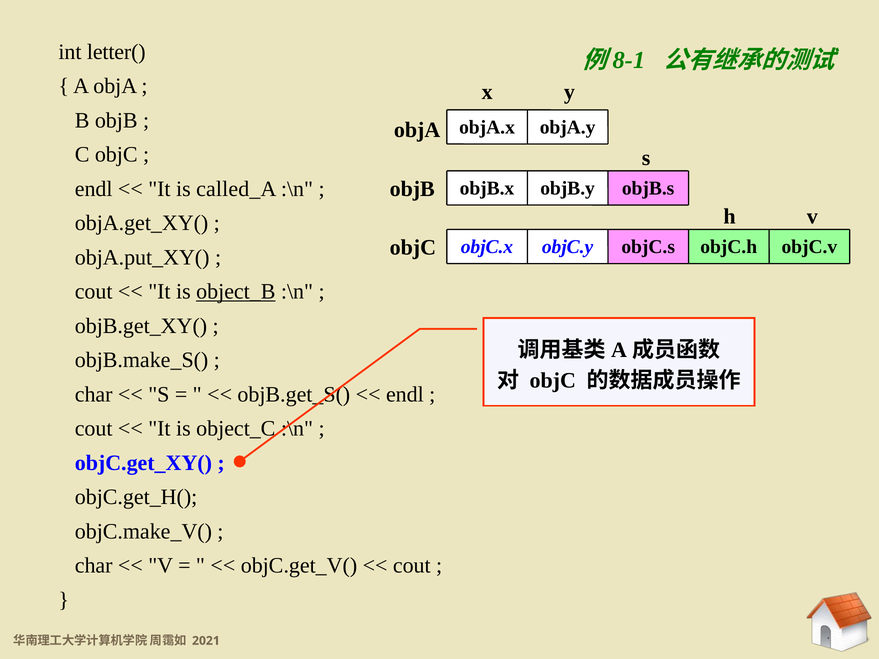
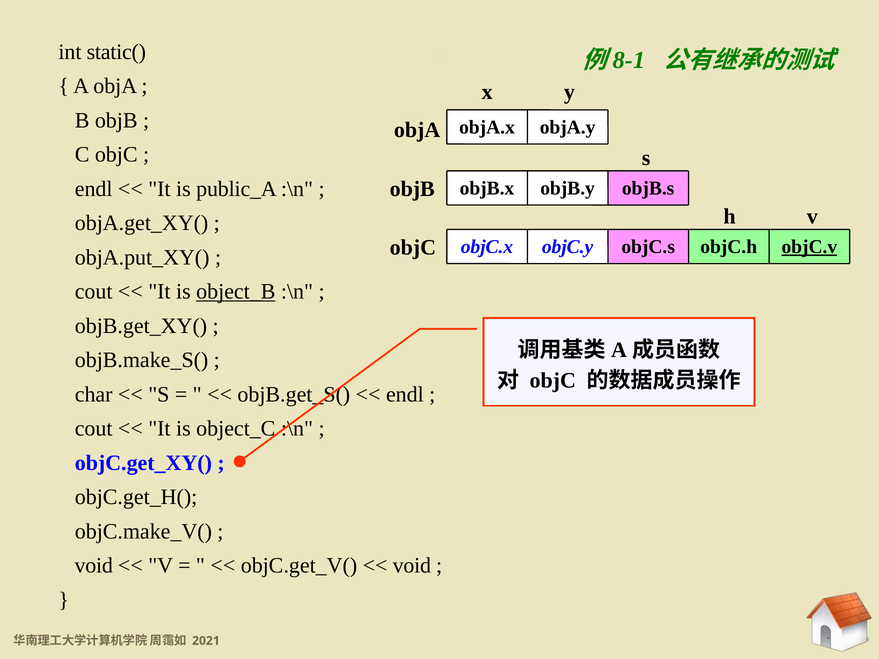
letter(: letter( -> static( (116, 52)
called_A: called_A -> public_A (237, 189)
objC.v underline: none -> present (809, 247)
char: char -> void (94, 566)
cout: cout -> void (412, 566)
